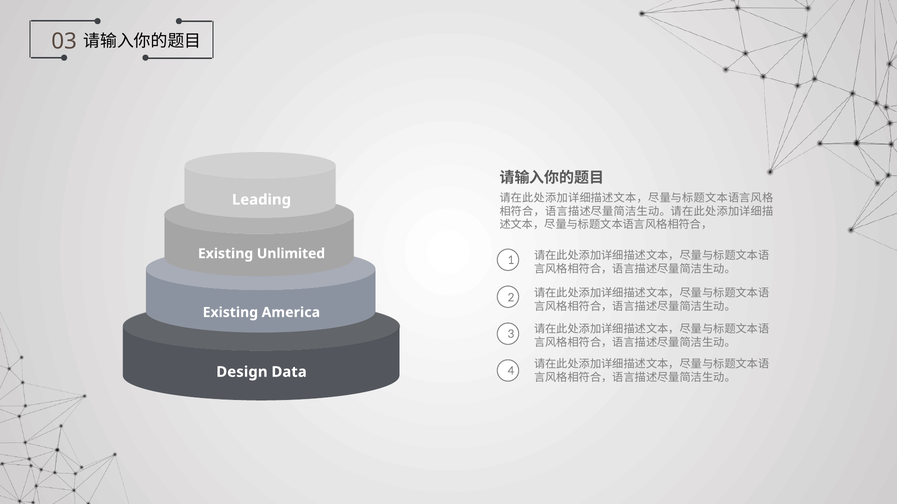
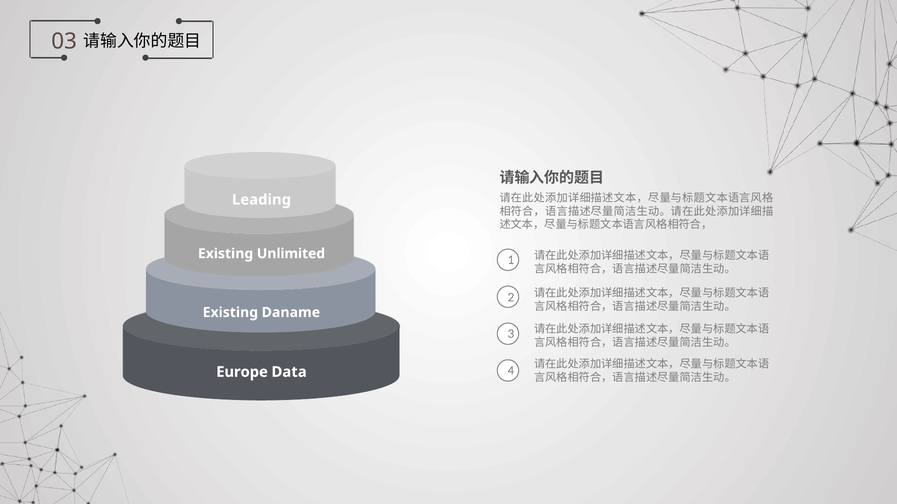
America: America -> Daname (291, 313)
Design: Design -> Europe (242, 372)
